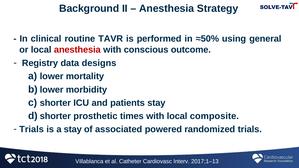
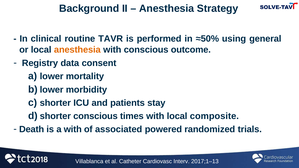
anesthesia colour: red -> orange (77, 50)
designs: designs -> consent (99, 63)
prosthetic: prosthetic -> conscious (95, 116)
Trials: Trials -> Death (32, 129)
a stay: stay -> with (73, 129)
